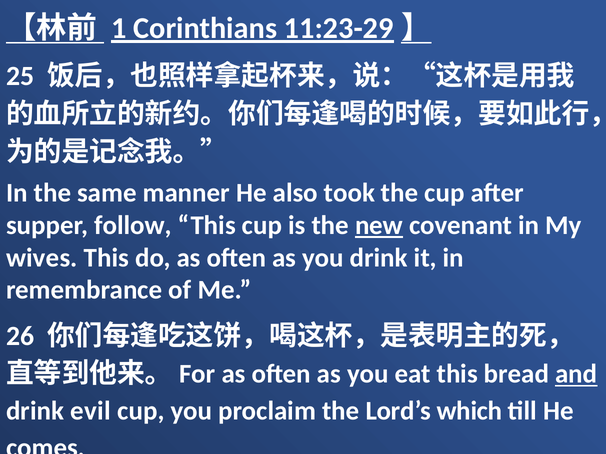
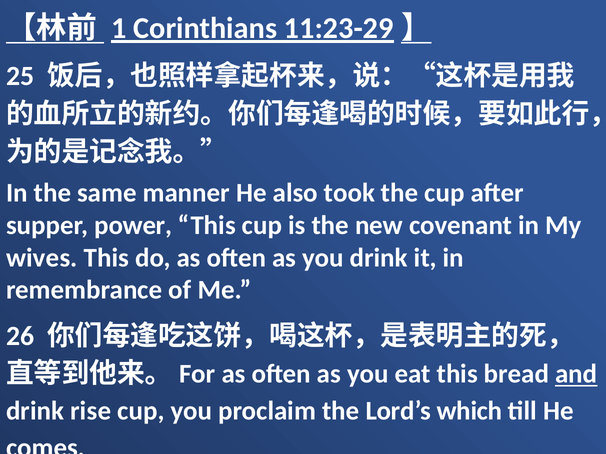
follow: follow -> power (133, 226)
new underline: present -> none (379, 226)
evil: evil -> rise (91, 412)
